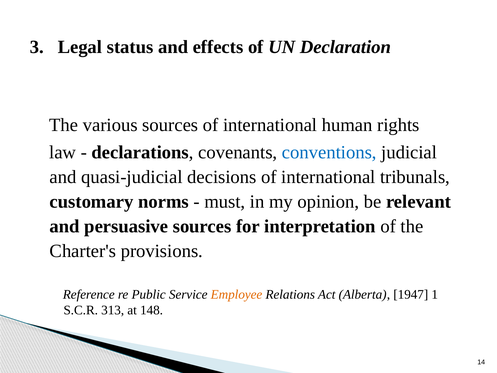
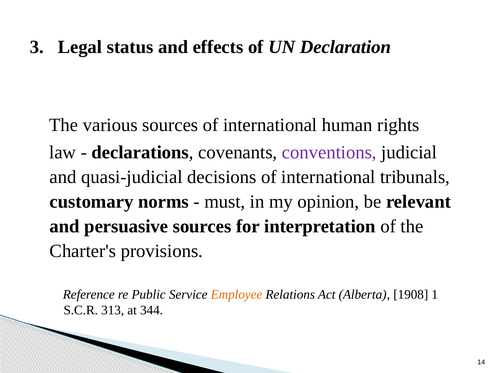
conventions colour: blue -> purple (329, 152)
1947: 1947 -> 1908 (411, 294)
148: 148 -> 344 (152, 310)
